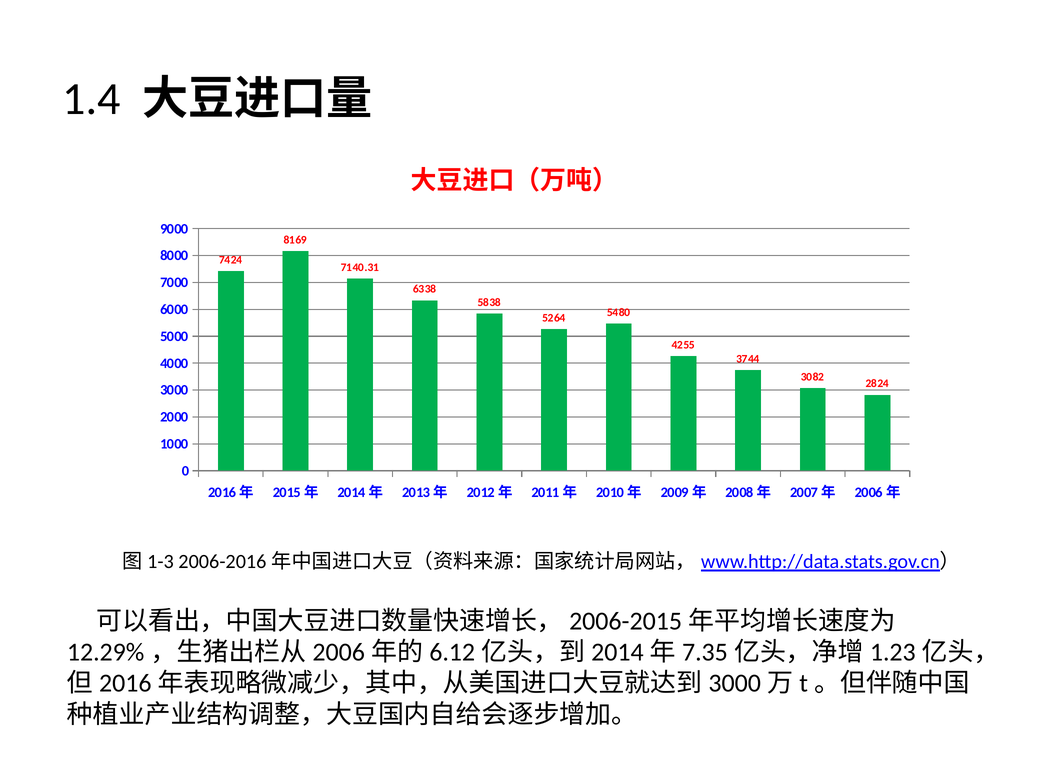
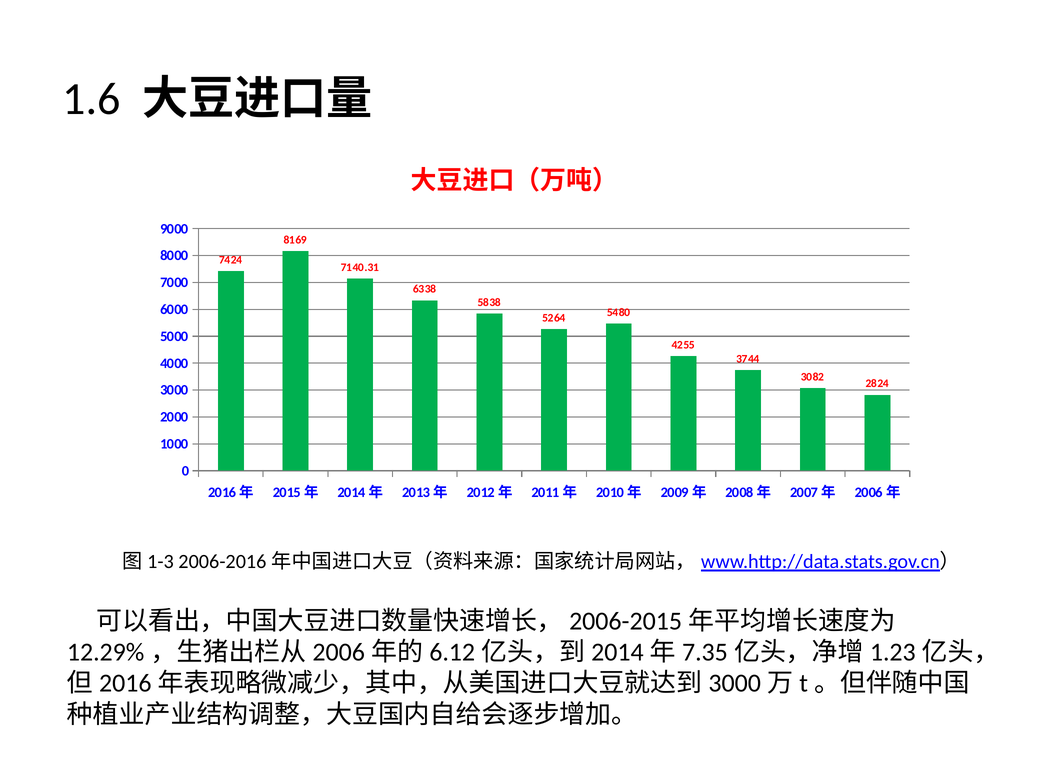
1.4: 1.4 -> 1.6 (91, 99)
